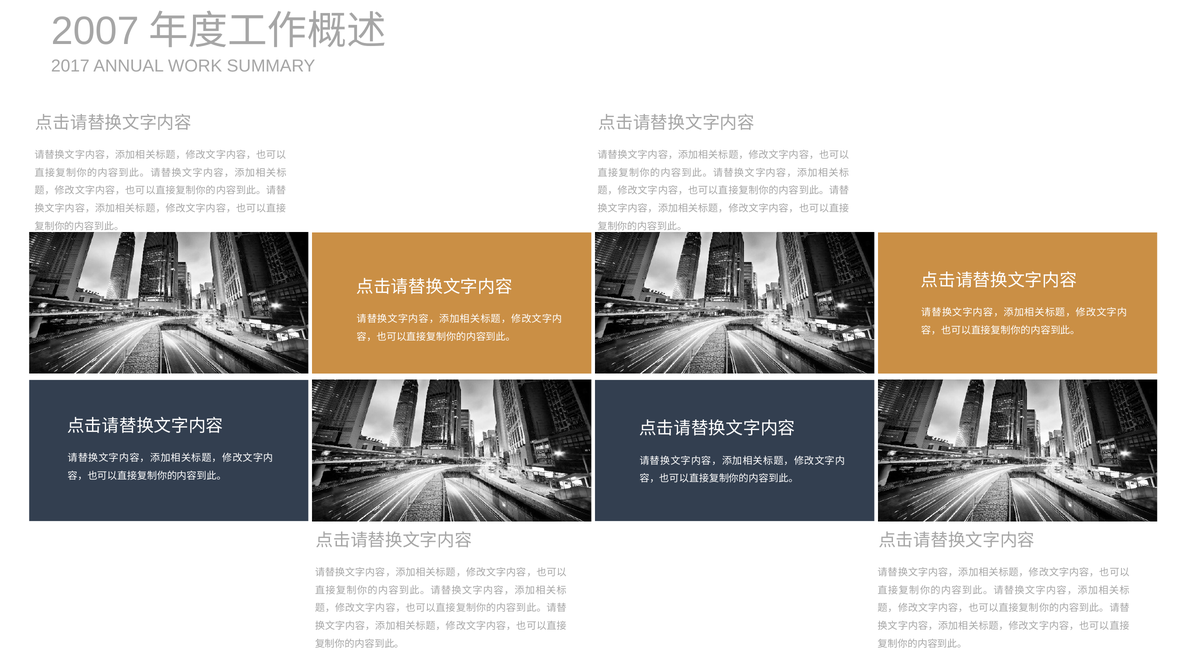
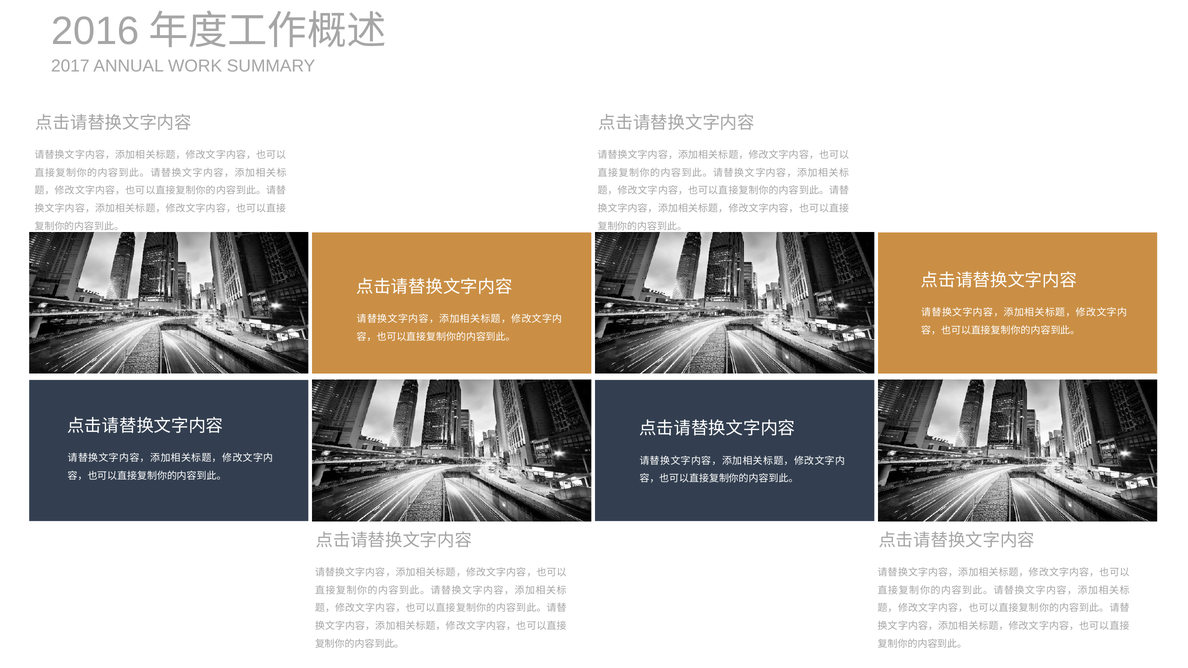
2007: 2007 -> 2016 (95, 31)
